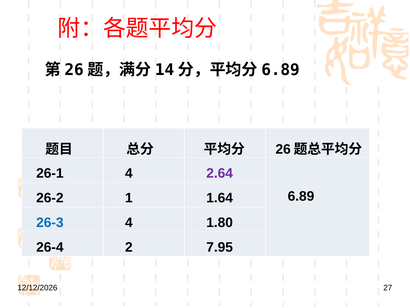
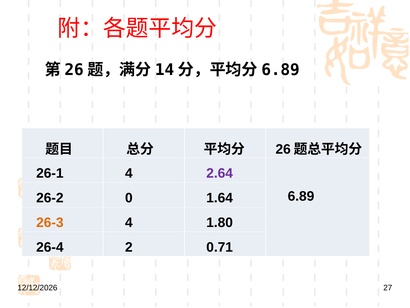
1: 1 -> 0 (129, 198)
26-3 colour: blue -> orange (50, 222)
7.95: 7.95 -> 0.71 (220, 247)
